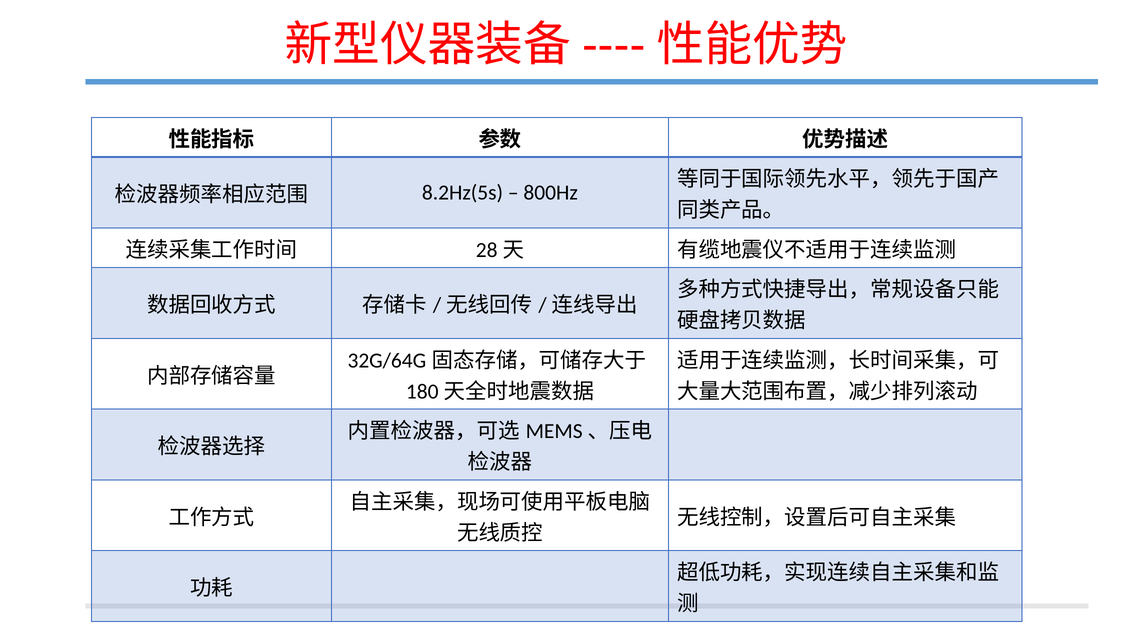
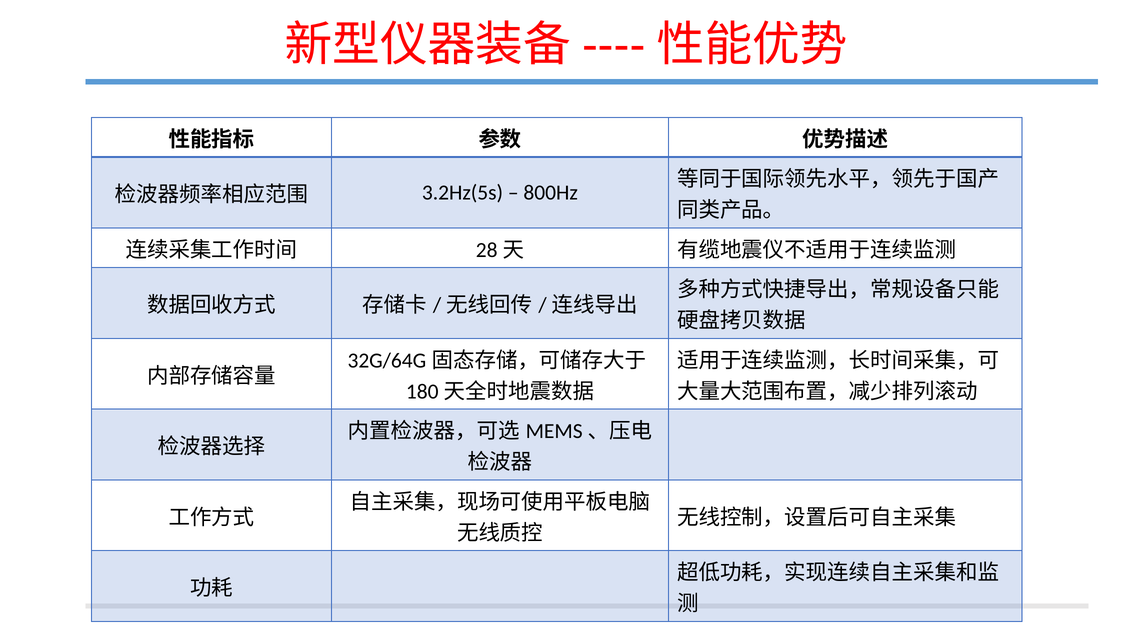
8.2Hz(5s: 8.2Hz(5s -> 3.2Hz(5s (463, 193)
